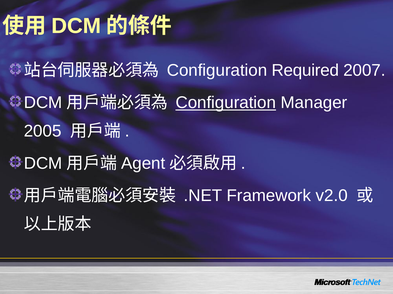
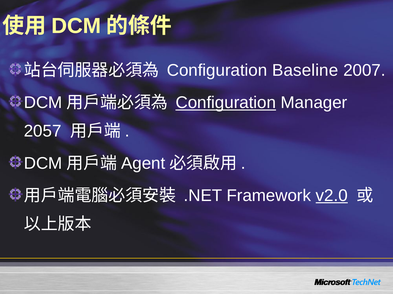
Required: Required -> Baseline (305, 71)
2005: 2005 -> 2057 (43, 131)
v2.0 underline: none -> present (332, 196)
